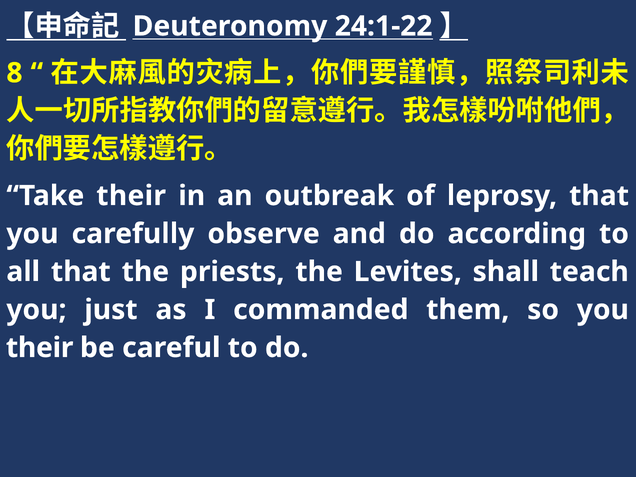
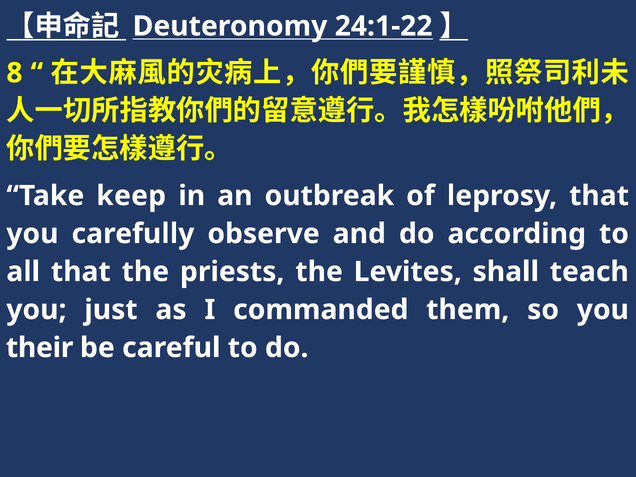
Take their: their -> keep (131, 196)
